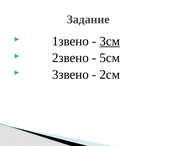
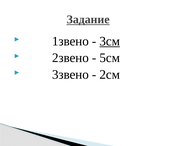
Задание underline: none -> present (88, 19)
